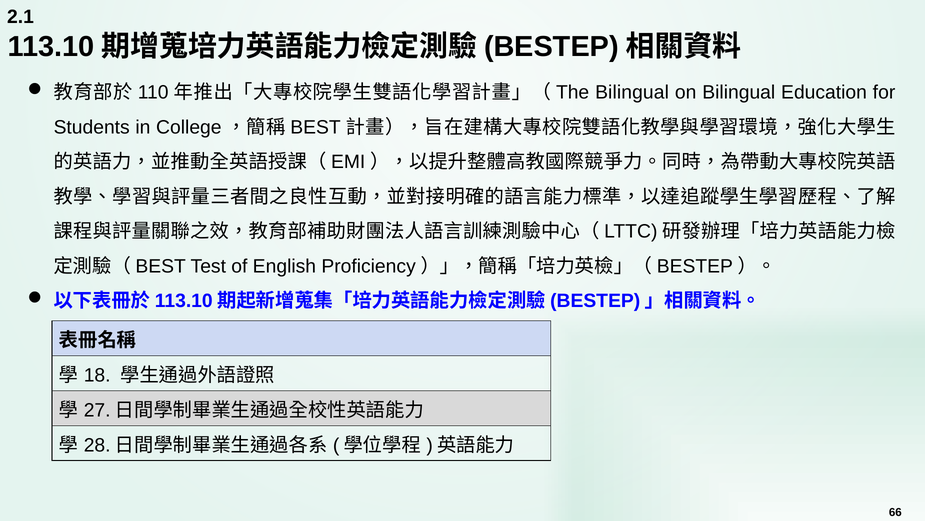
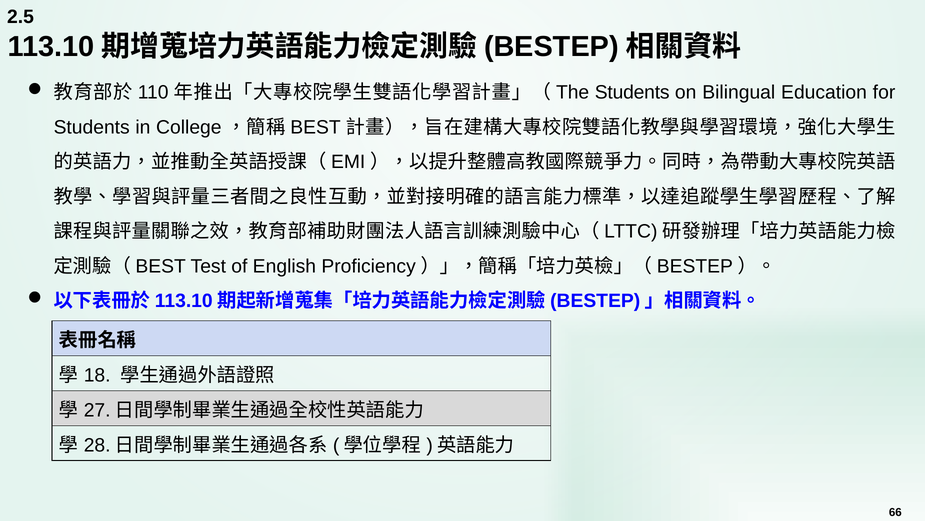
2.1: 2.1 -> 2.5 (20, 17)
Bilingual: Bilingual -> Students (632, 92)
